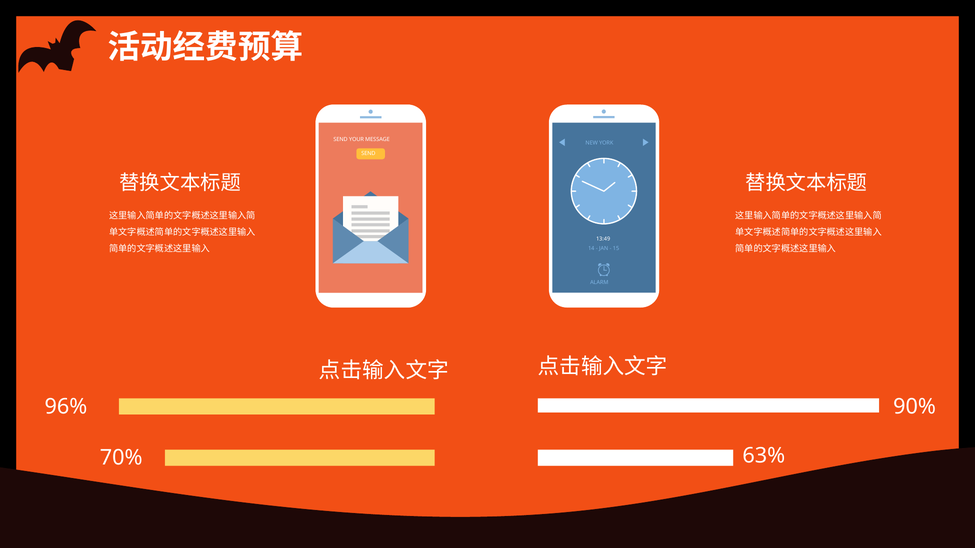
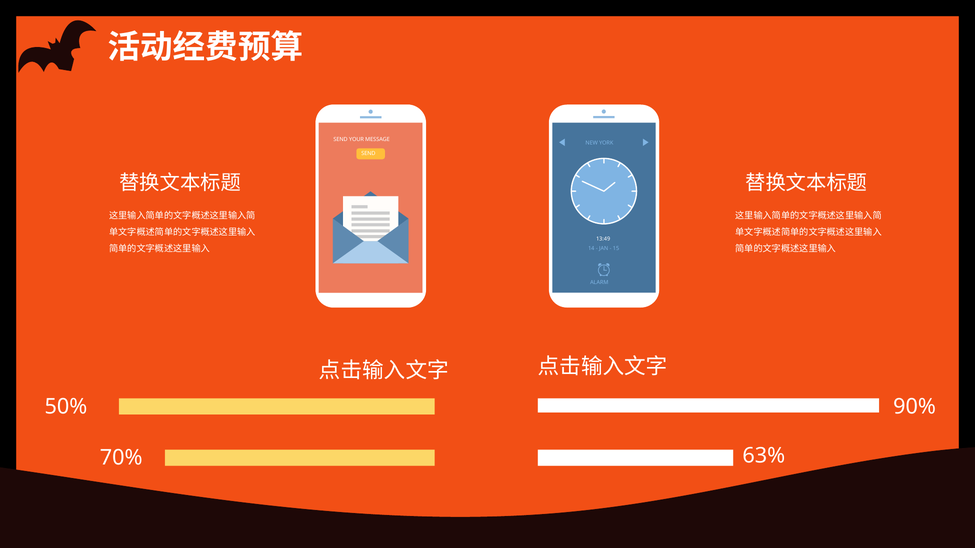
96%: 96% -> 50% (66, 407)
